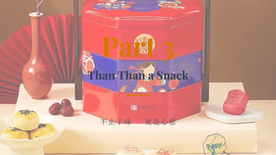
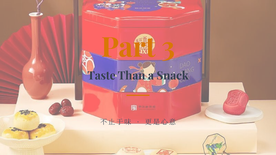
Than: Than -> Taste (101, 76)
